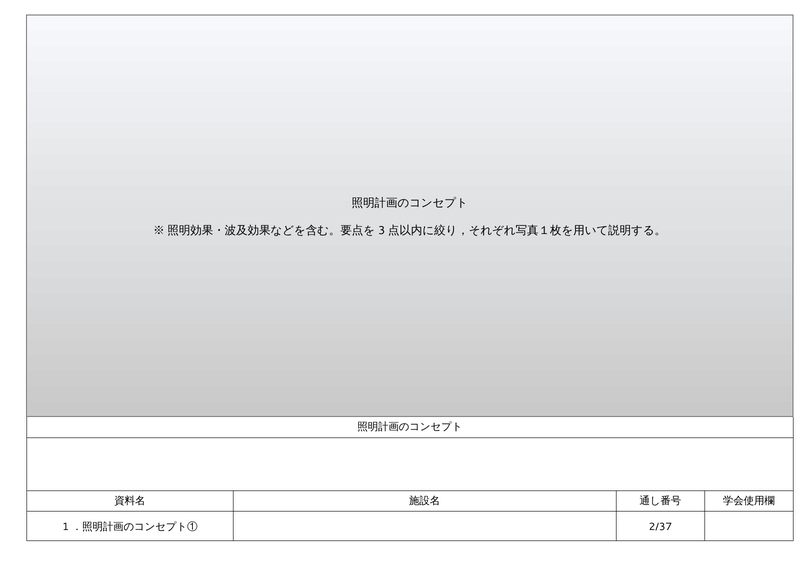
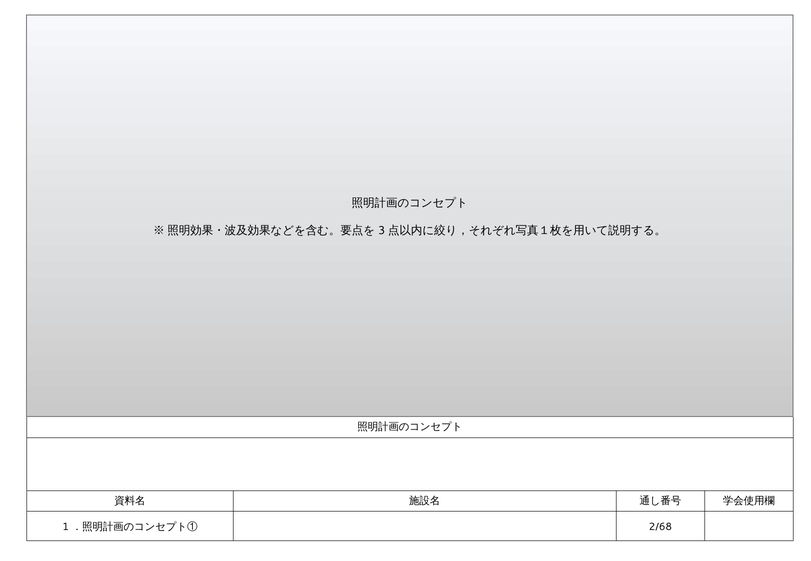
2/37: 2/37 -> 2/68 (660, 527)
